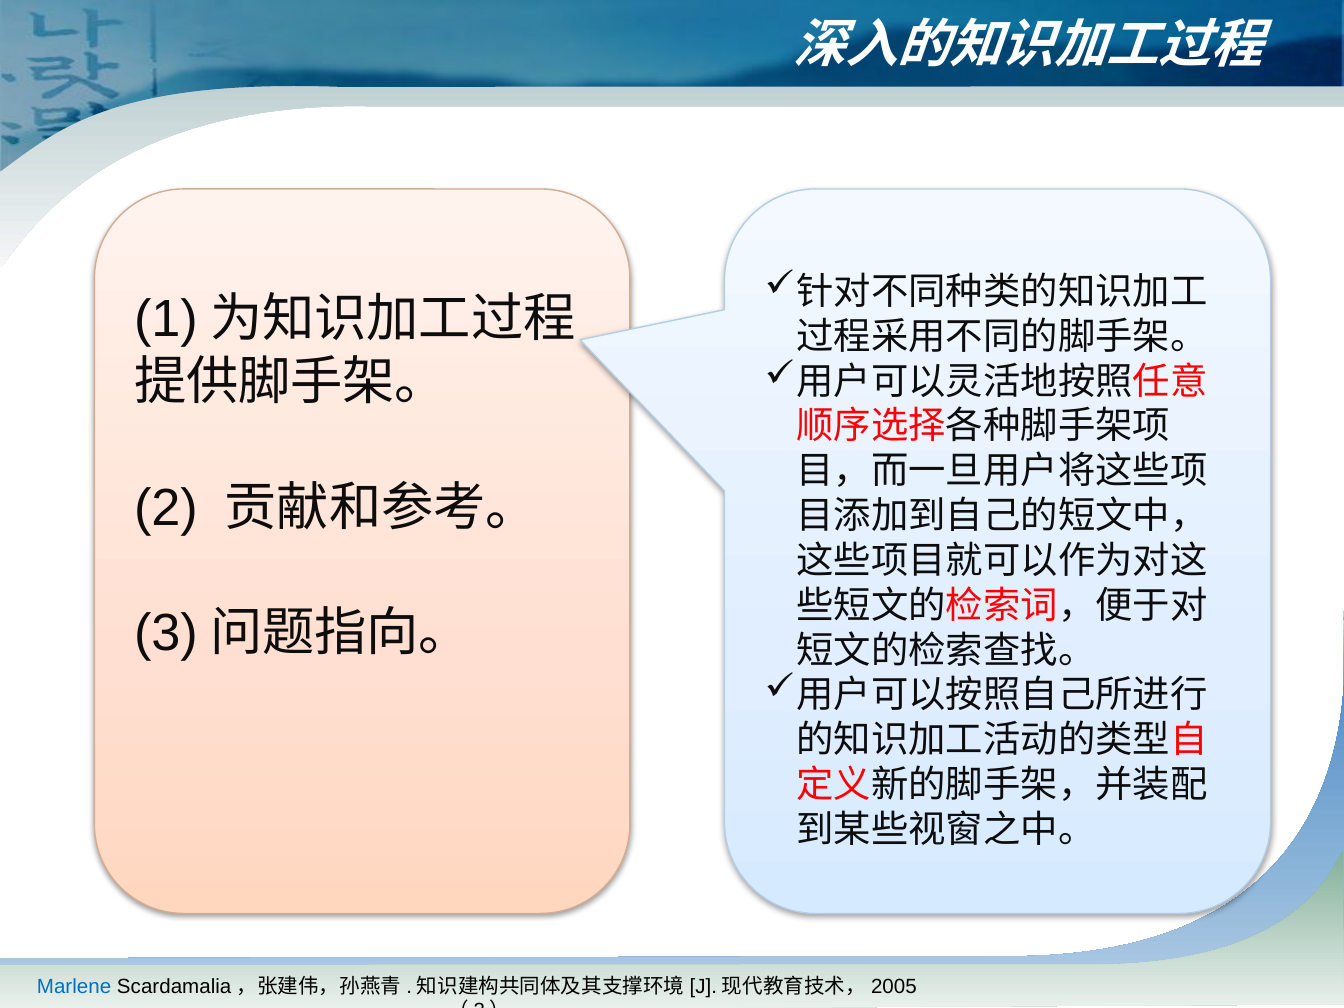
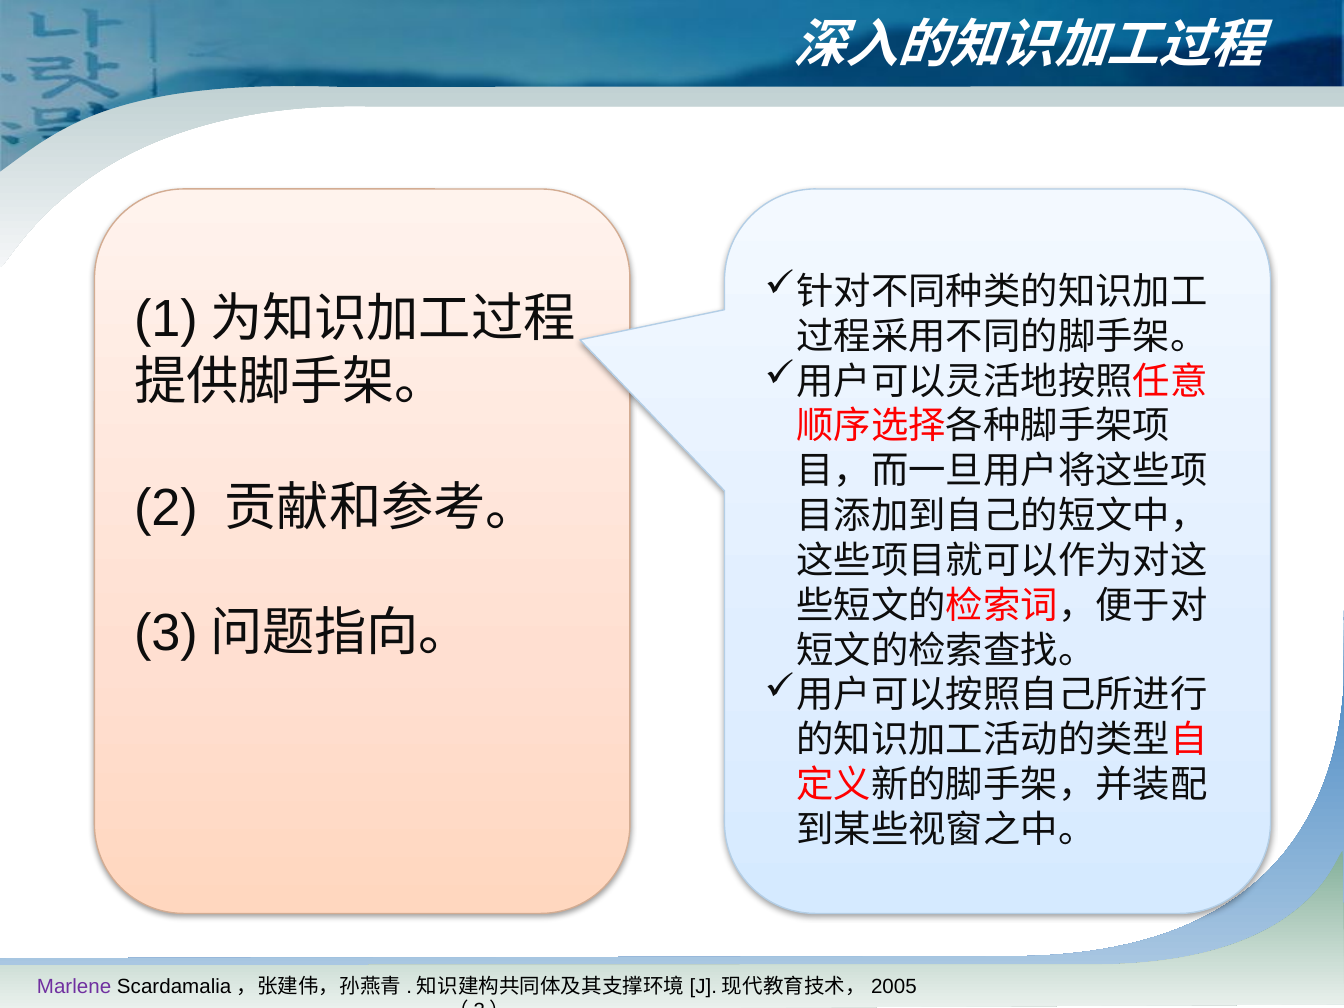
Marlene colour: blue -> purple (74, 986)
